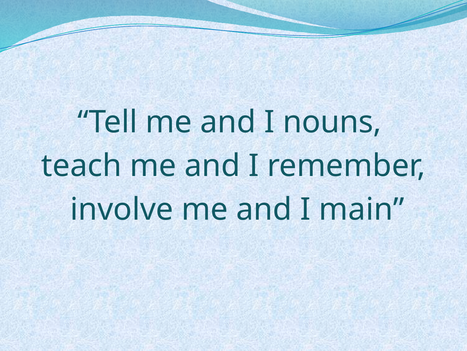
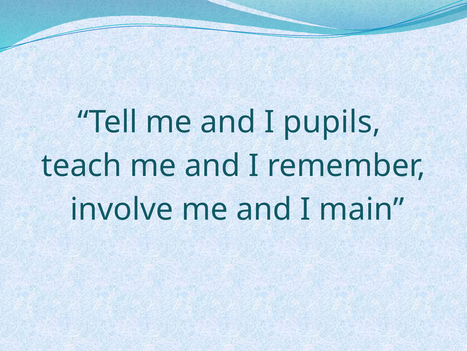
nouns: nouns -> pupils (332, 122)
